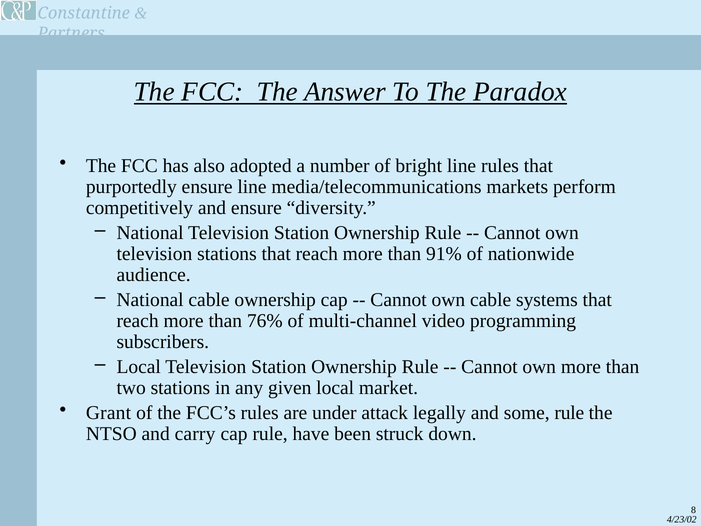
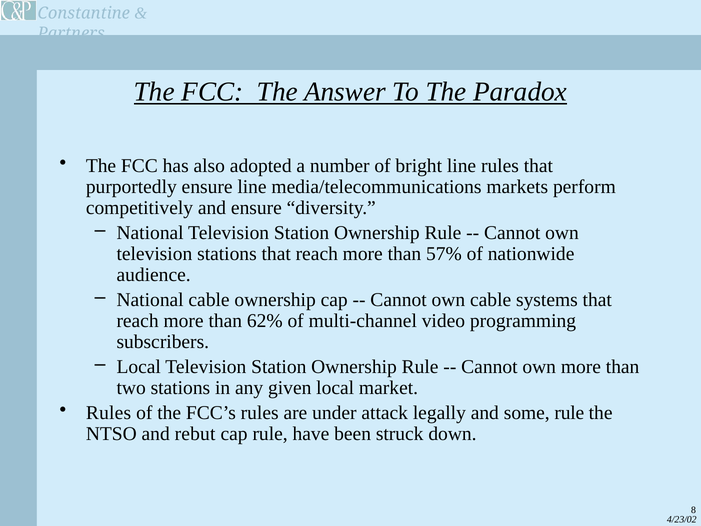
91%: 91% -> 57% (444, 254)
76%: 76% -> 62% (265, 321)
Grant: Grant -> Rules (109, 413)
carry: carry -> rebut (195, 434)
